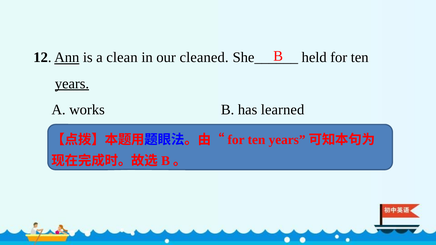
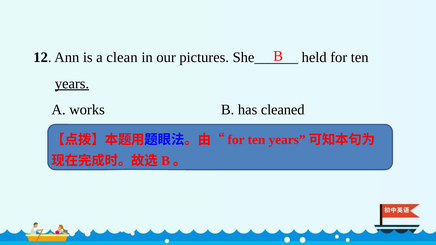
Ann underline: present -> none (67, 58)
cleaned: cleaned -> pictures (204, 58)
learned: learned -> cleaned (283, 110)
